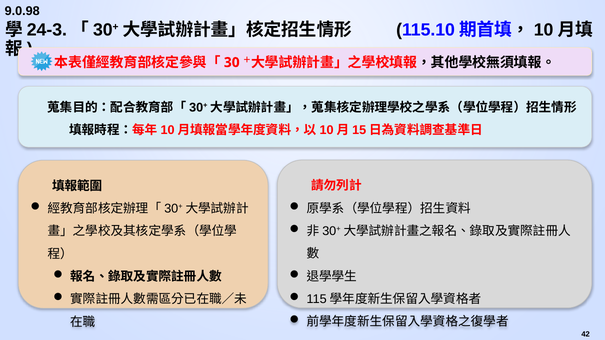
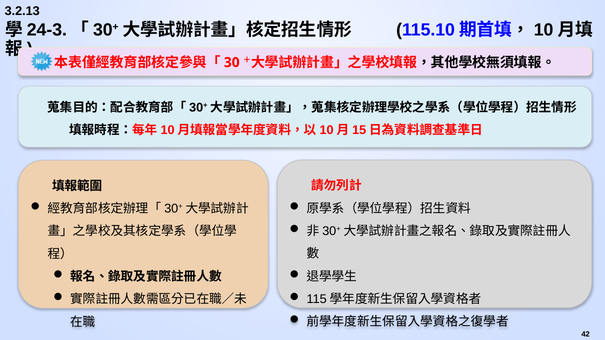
9.0.98: 9.0.98 -> 3.2.13 (22, 11)
